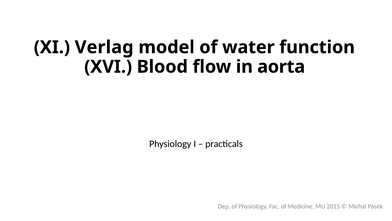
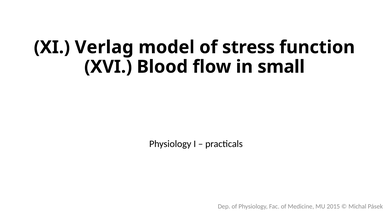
water: water -> stress (248, 47)
aorta: aorta -> small (281, 67)
